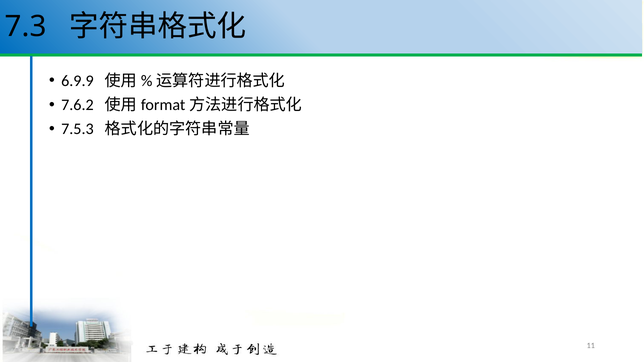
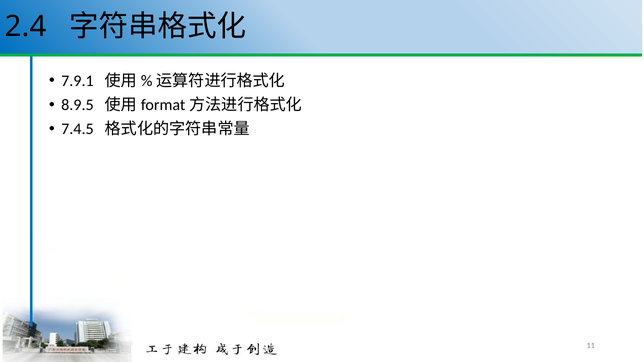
7.3: 7.3 -> 2.4 (26, 27)
6.9.9: 6.9.9 -> 7.9.1 (77, 81)
7.6.2: 7.6.2 -> 8.9.5 (77, 105)
7.5.3: 7.5.3 -> 7.4.5 (77, 129)
